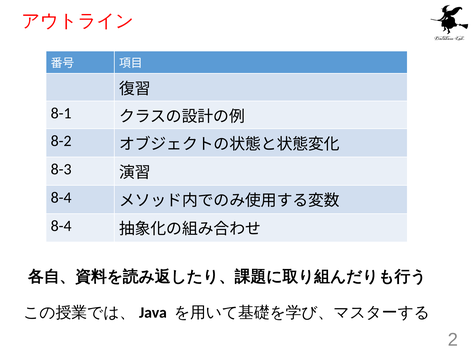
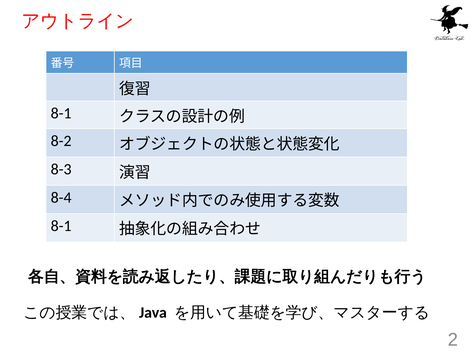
8-4: 8-4 -> 8-1 (61, 226)
